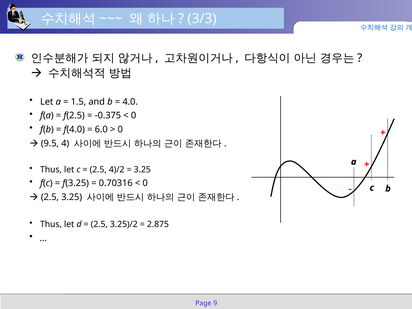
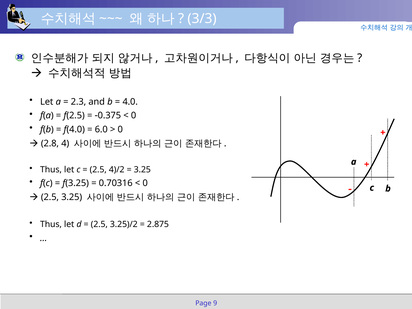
1.5: 1.5 -> 2.3 (78, 102)
9.5: 9.5 -> 2.8 (50, 143)
